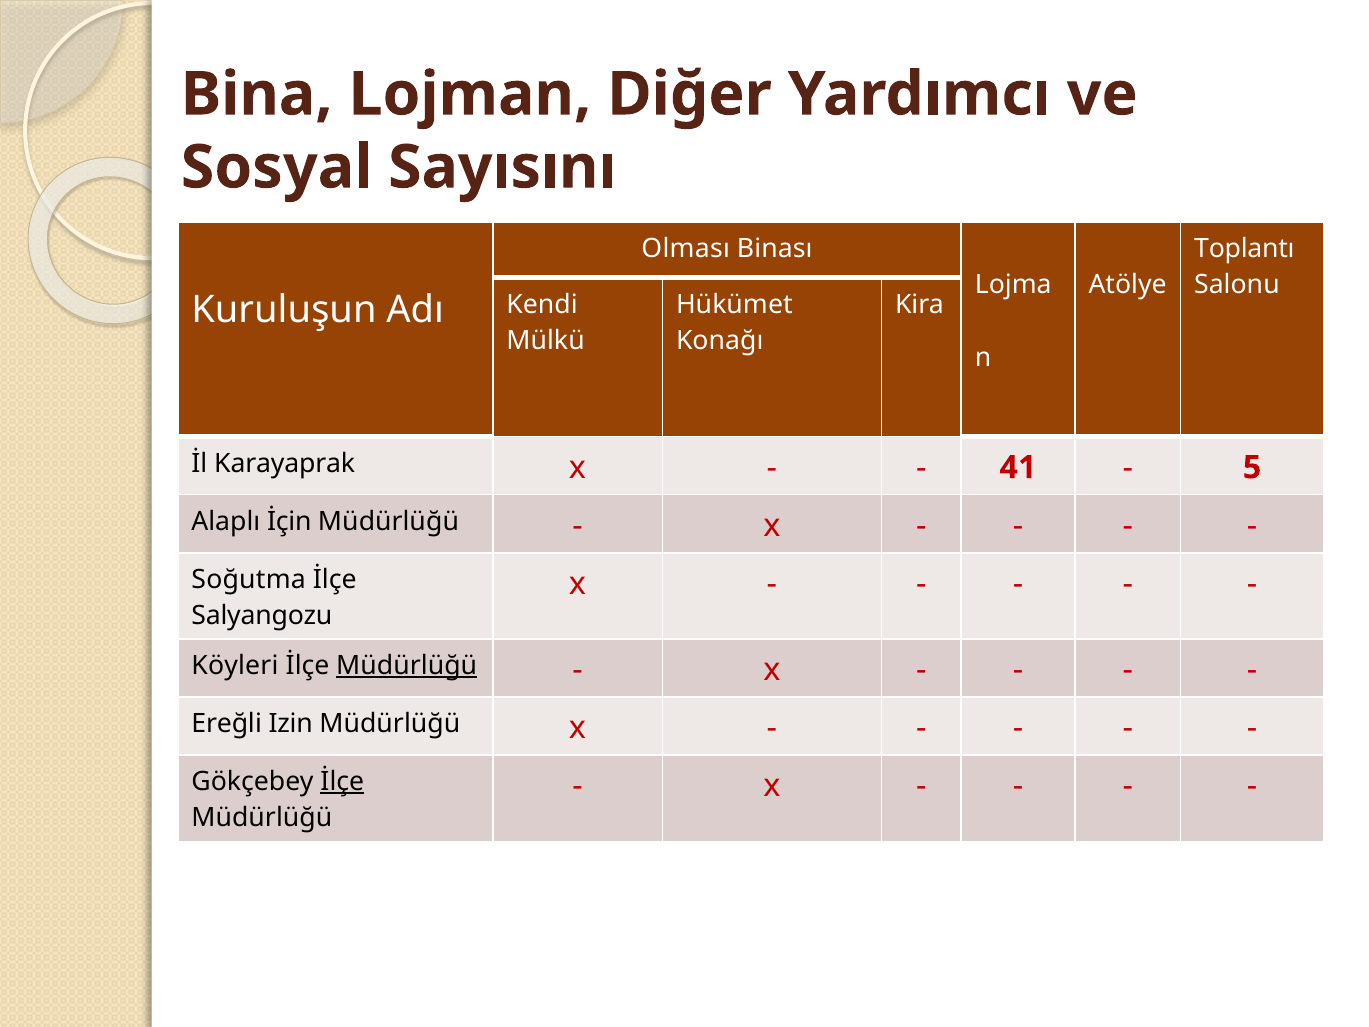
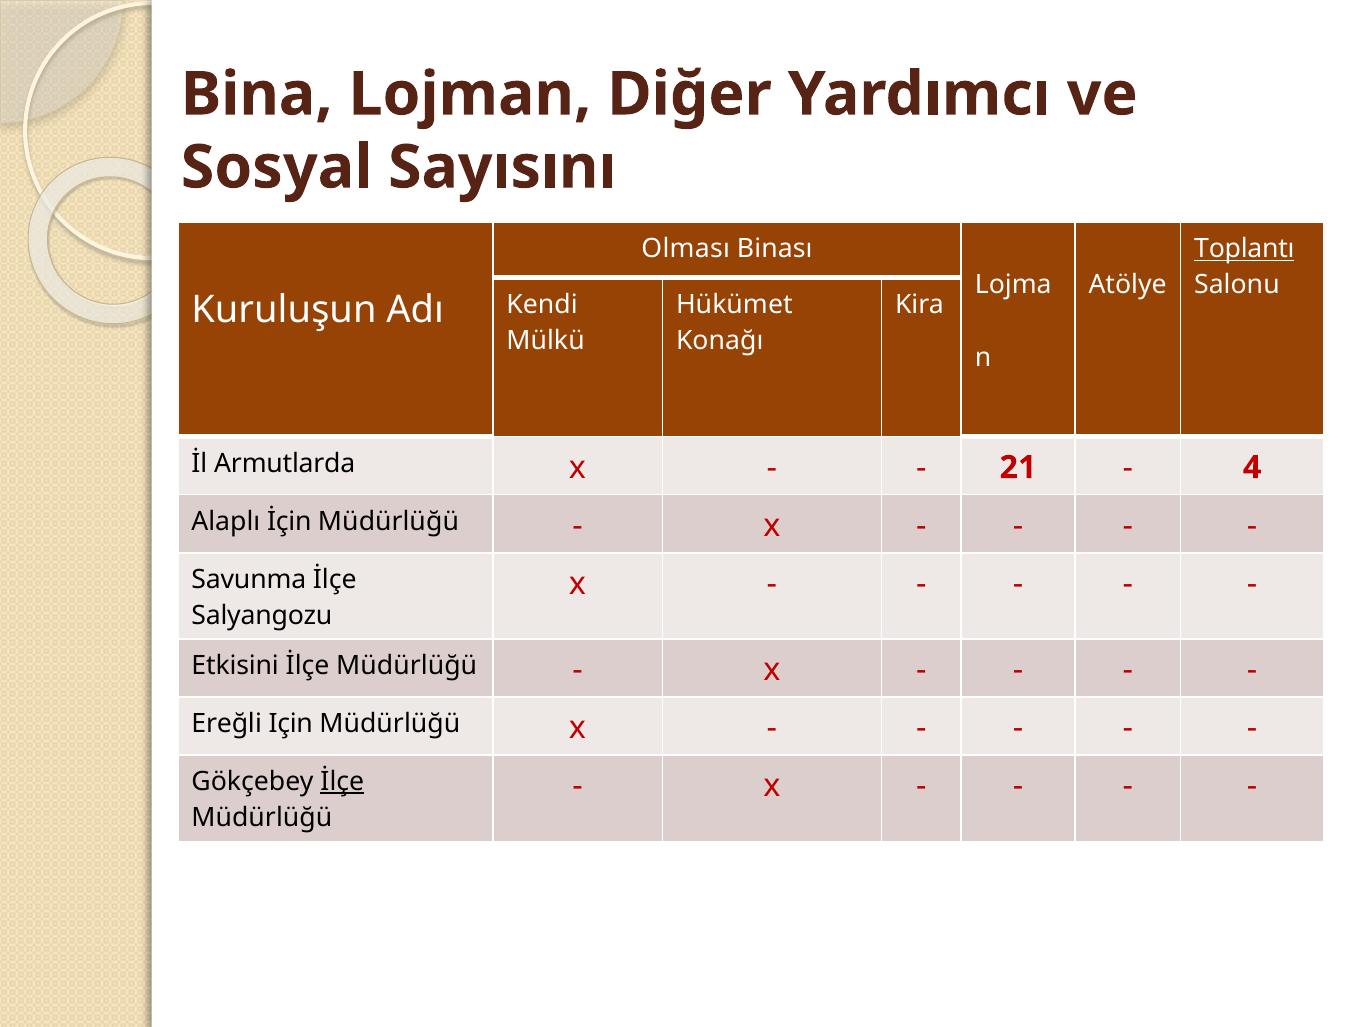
Toplantı underline: none -> present (1244, 249)
Karayaprak: Karayaprak -> Armutlarda (285, 463)
41: 41 -> 21 (1018, 467)
5: 5 -> 4 (1252, 467)
Soğutma: Soğutma -> Savunma (249, 579)
Köyleri: Köyleri -> Etkisini (235, 665)
Müdürlüğü underline: present -> none (407, 665)
Izin: Izin -> Için (291, 723)
